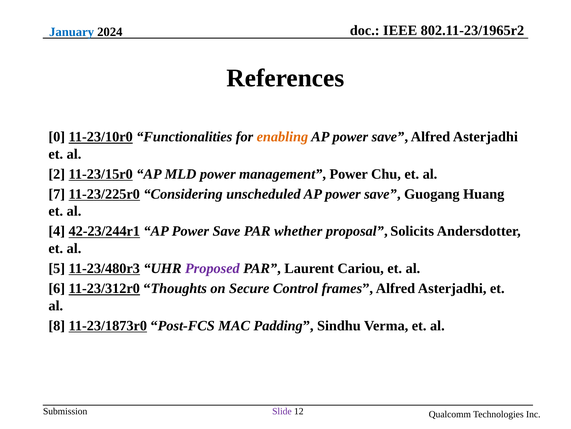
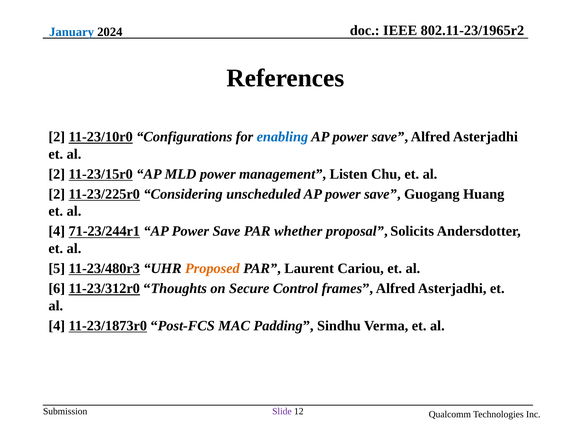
0: 0 -> 2 (57, 137)
Functionalities: Functionalities -> Configurations (184, 137)
enabling colour: orange -> blue (282, 137)
management Power: Power -> Listen (349, 174)
7: 7 -> 2 (57, 194)
42-23/244r1: 42-23/244r1 -> 71-23/244r1 (104, 231)
Proposed colour: purple -> orange (212, 268)
8: 8 -> 4 (57, 325)
